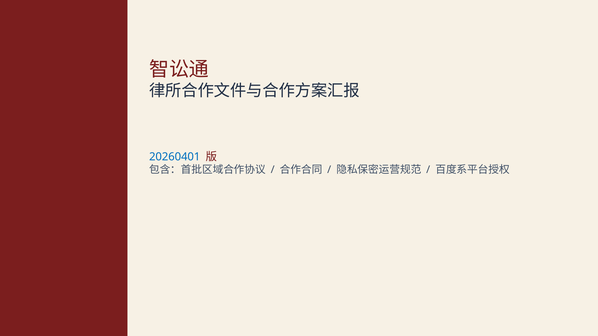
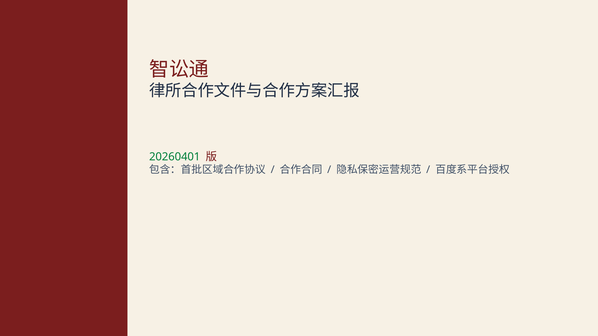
20260401 colour: blue -> green (175, 157)
